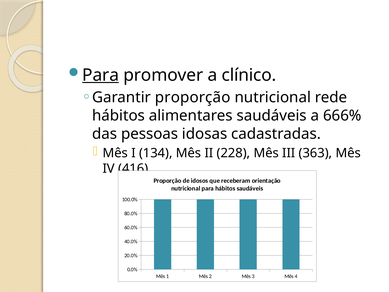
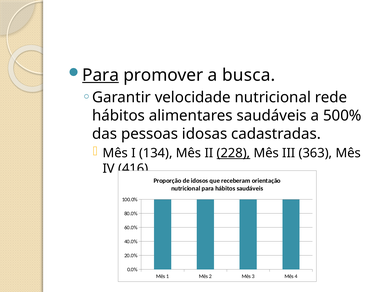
clínico: clínico -> busca (249, 75)
Garantir proporção: proporção -> velocidade (193, 97)
666%: 666% -> 500% (342, 116)
228 underline: none -> present (233, 153)
